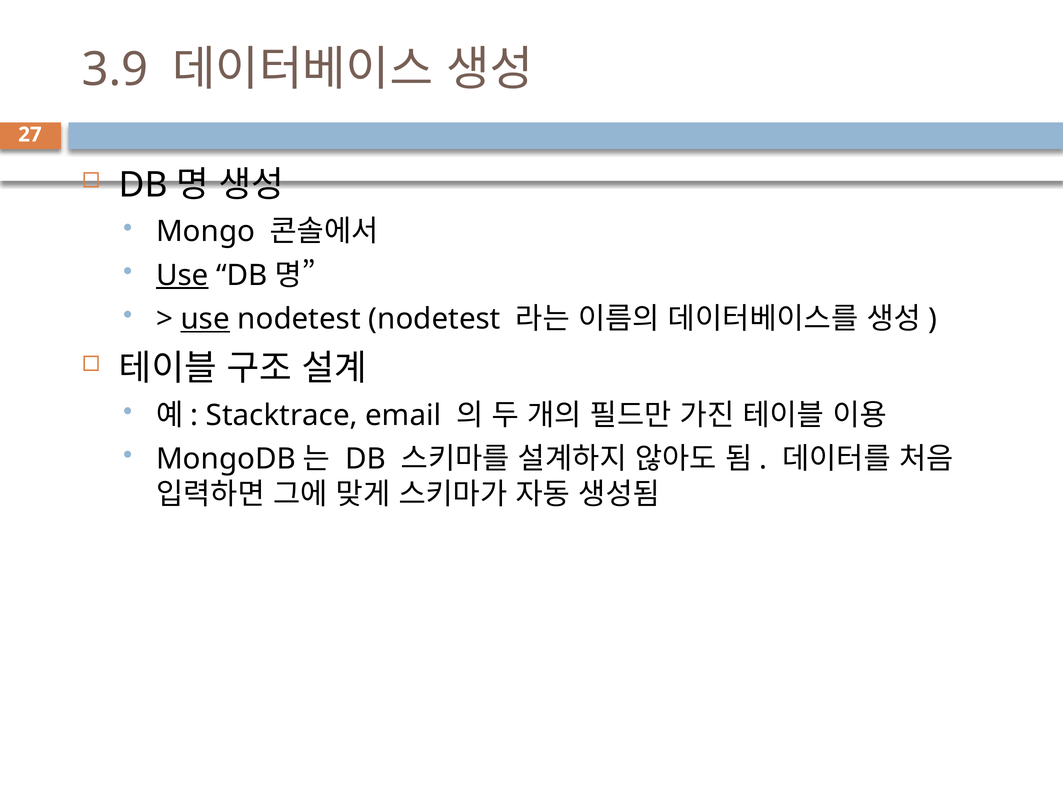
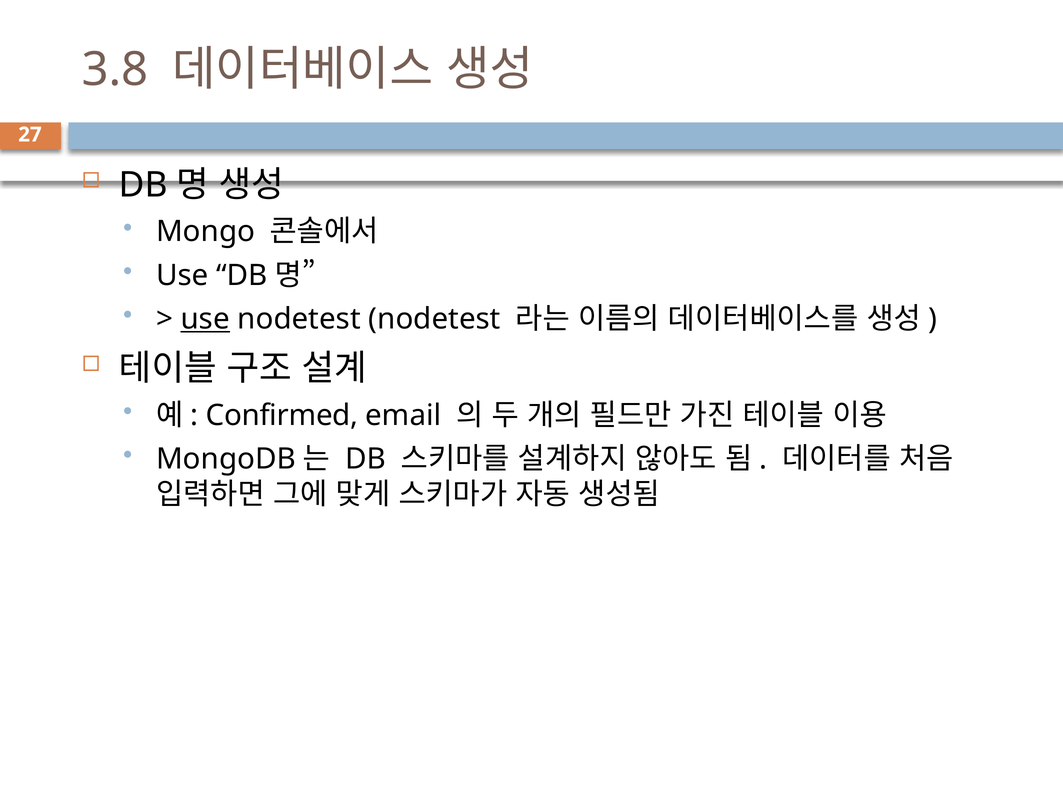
3.9: 3.9 -> 3.8 (115, 69)
Use underline: present -> none (182, 275)
Stacktrace: Stacktrace -> Confirmed (282, 415)
